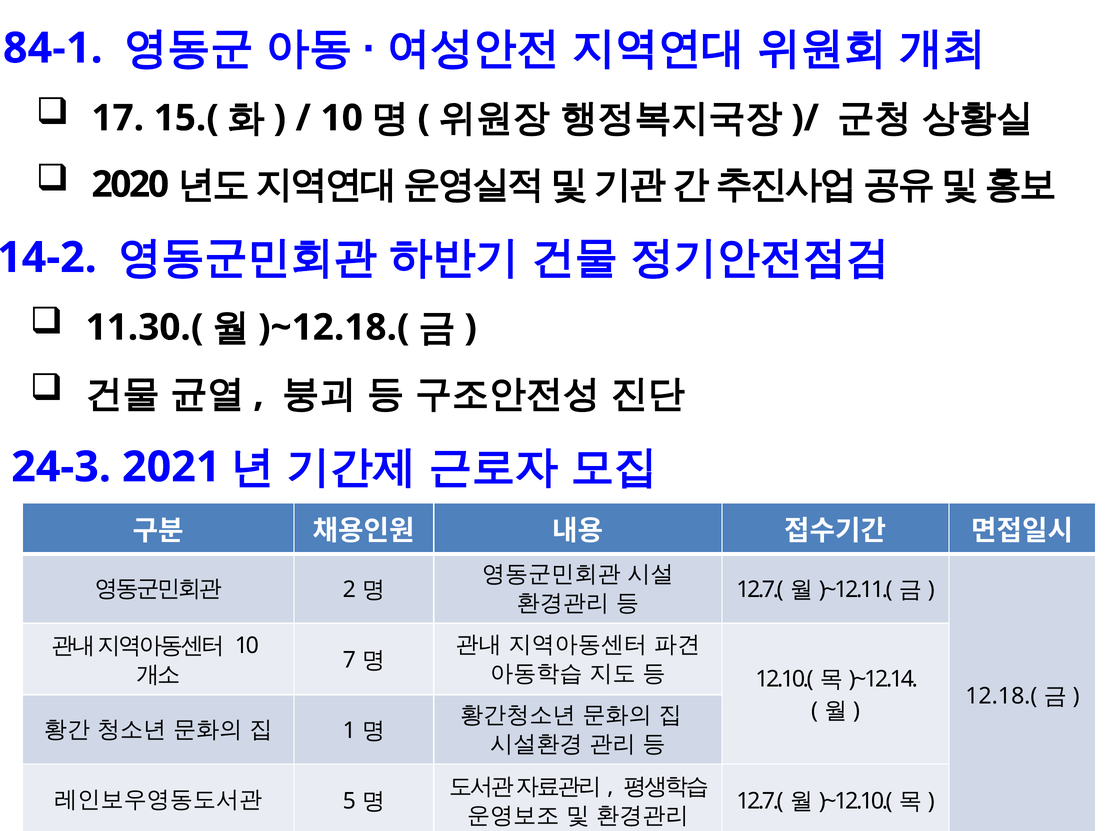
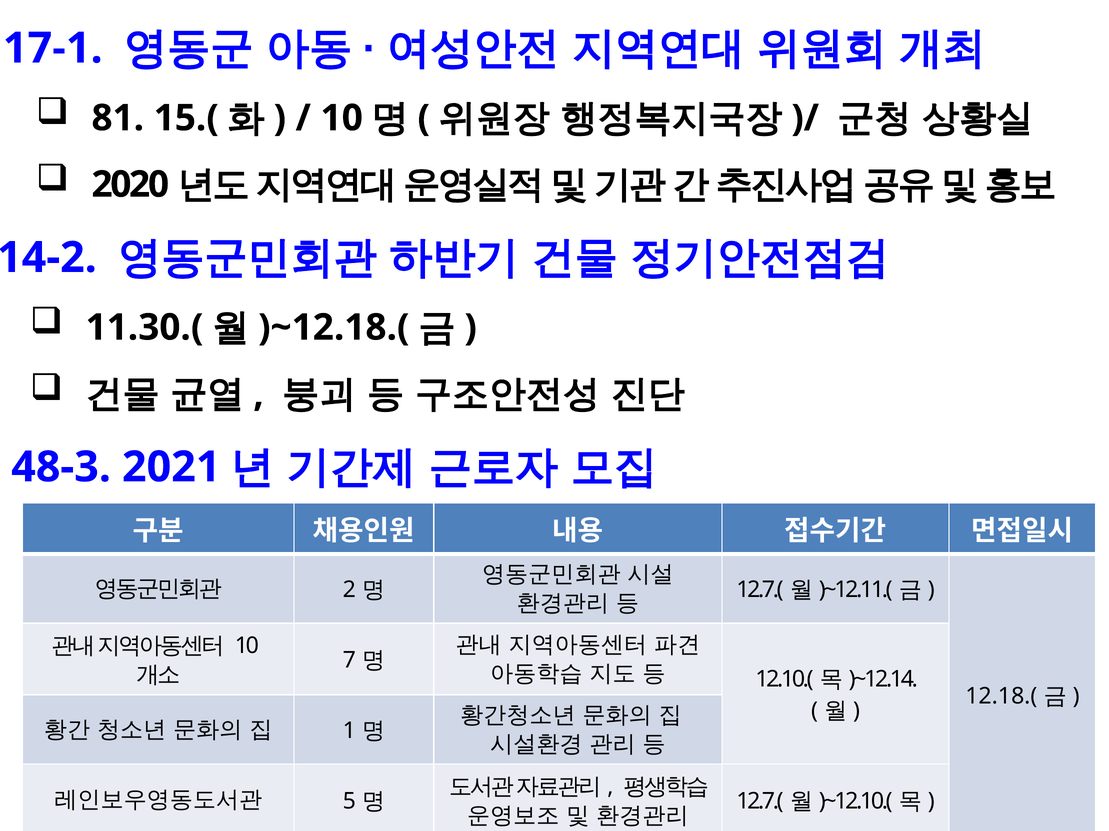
84-1: 84-1 -> 17-1 (53, 48)
17: 17 -> 81 (118, 118)
24-3: 24-3 -> 48-3 (61, 468)
